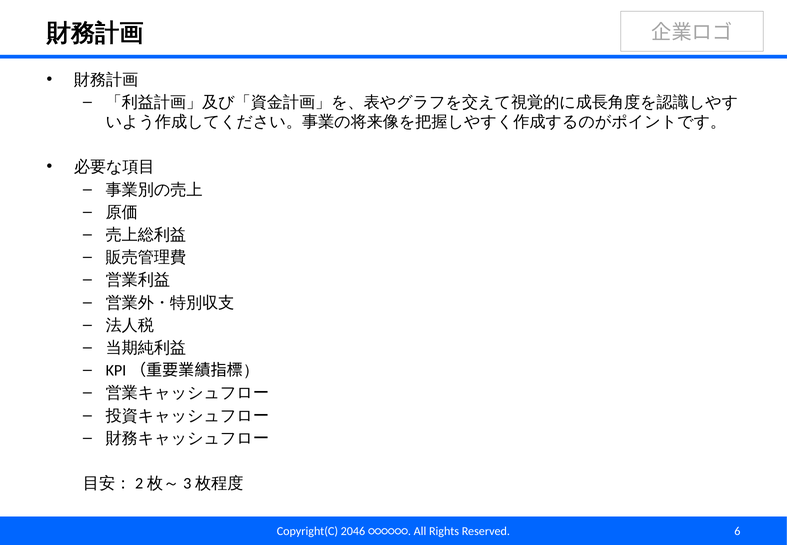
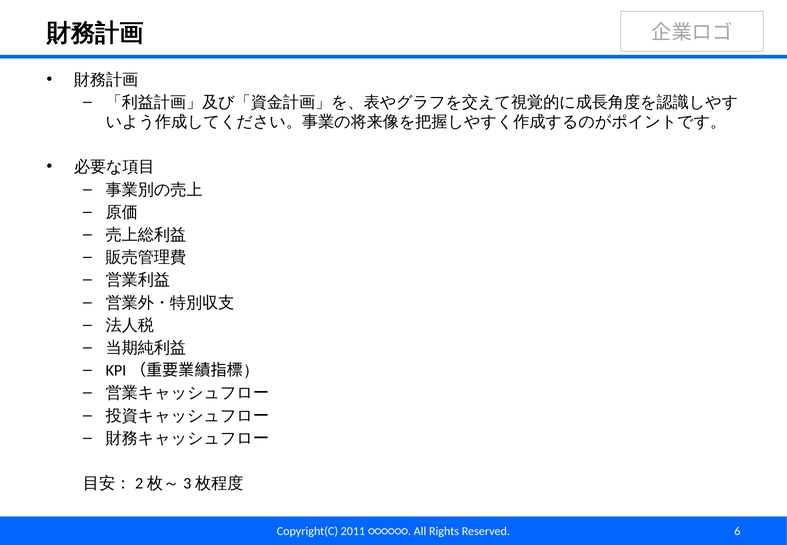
2046: 2046 -> 2011 (353, 531)
